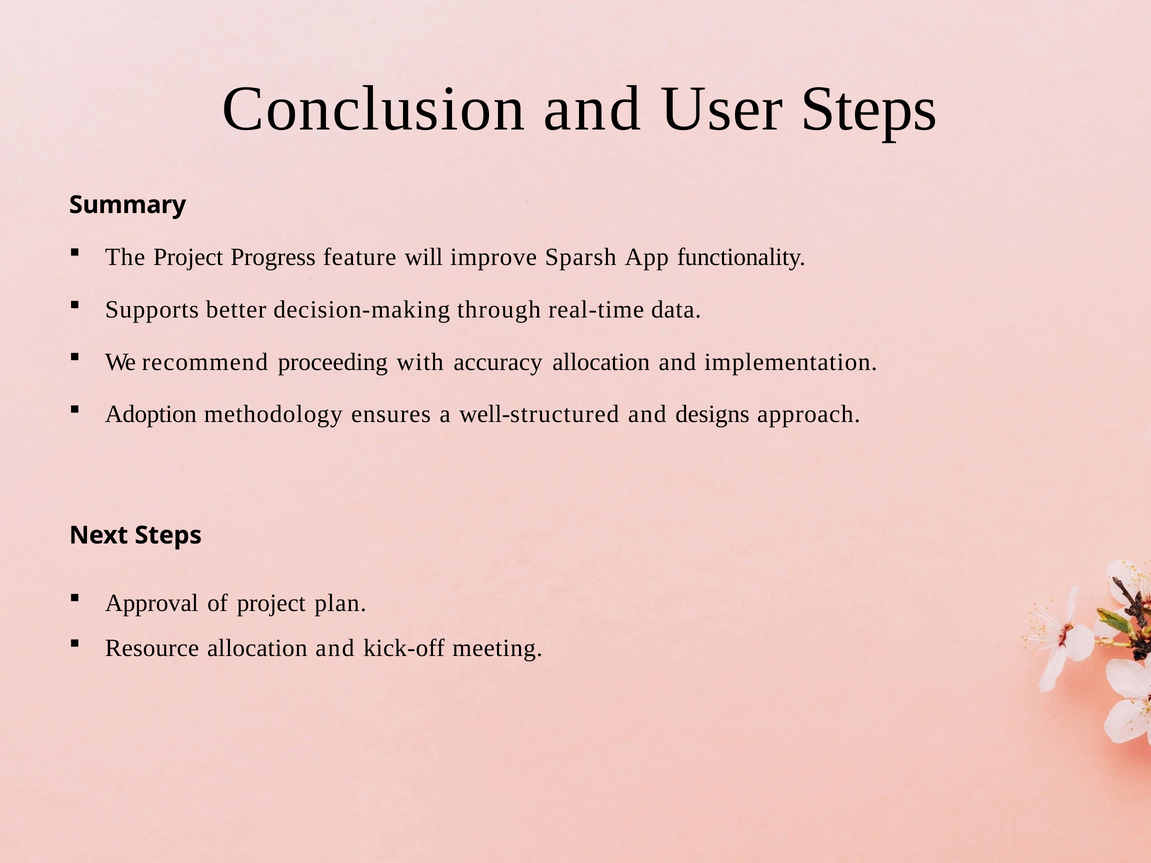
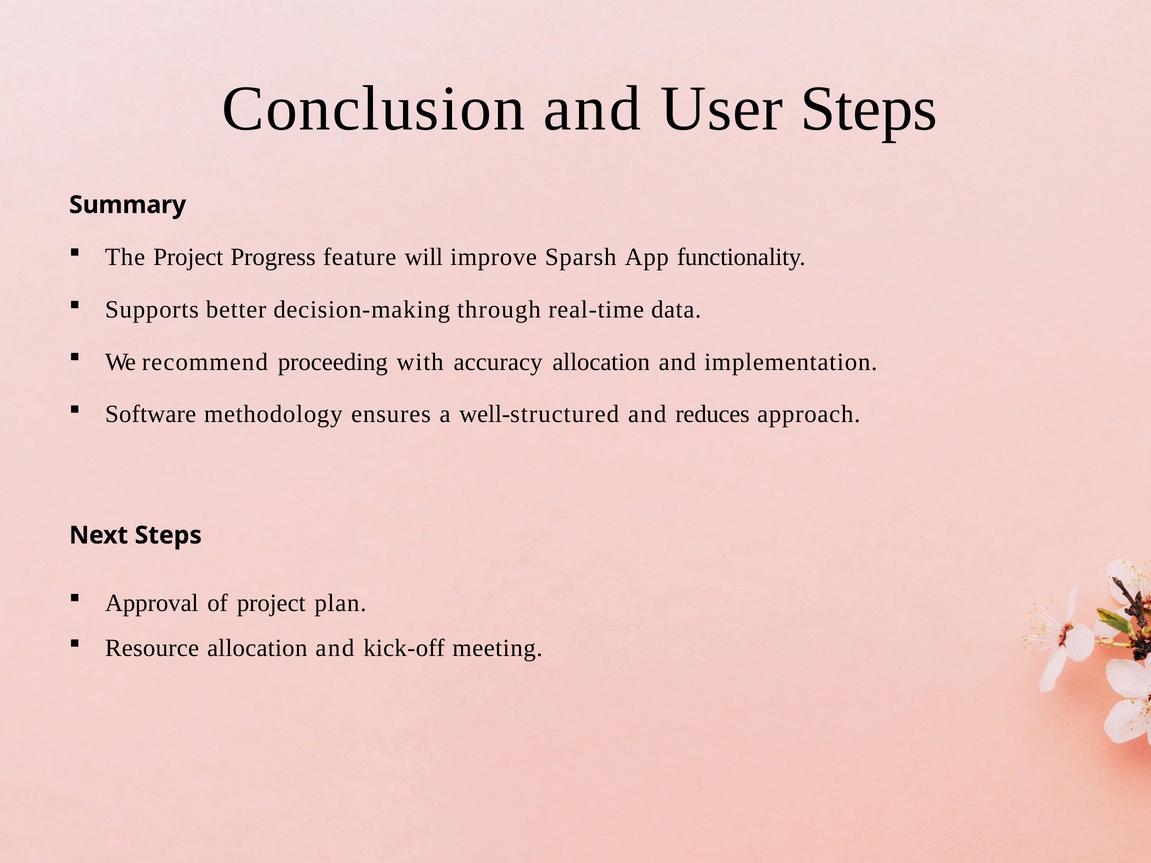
Adoption: Adoption -> Software (151, 414)
designs: designs -> reduces (713, 414)
